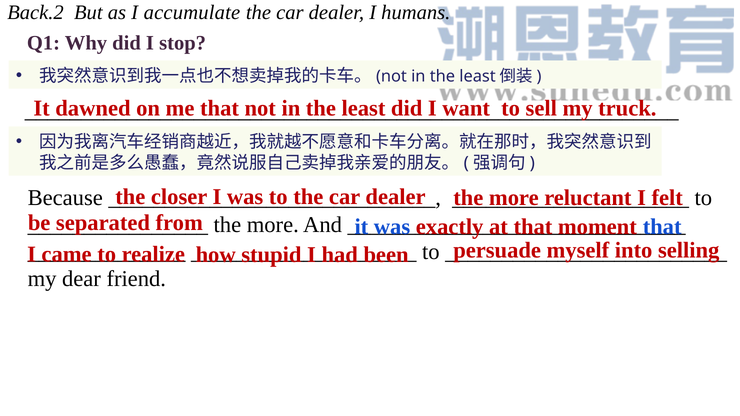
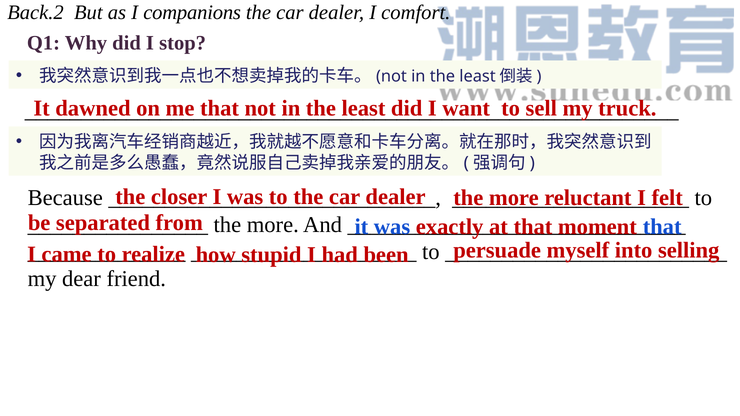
accumulate: accumulate -> companions (192, 13)
humans: humans -> comfort (416, 13)
